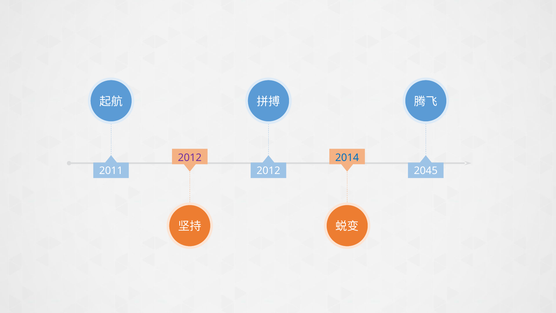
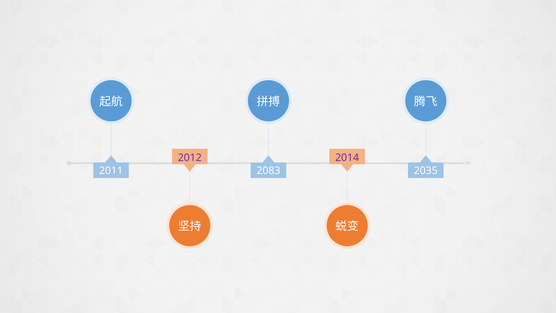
2014 colour: blue -> purple (347, 157)
2012: 2012 -> 2083 (268, 171)
2045: 2045 -> 2035 (426, 171)
